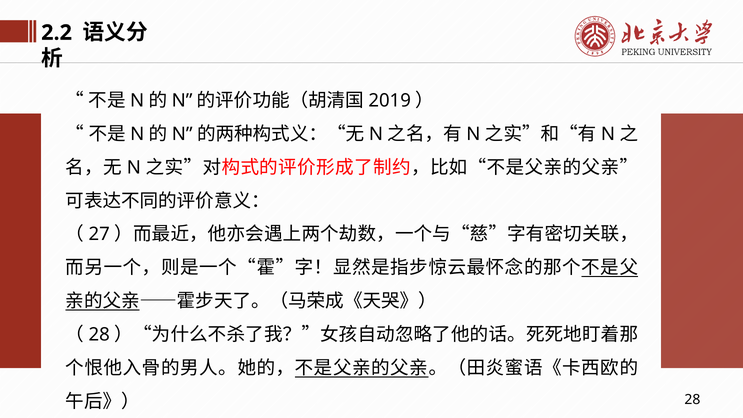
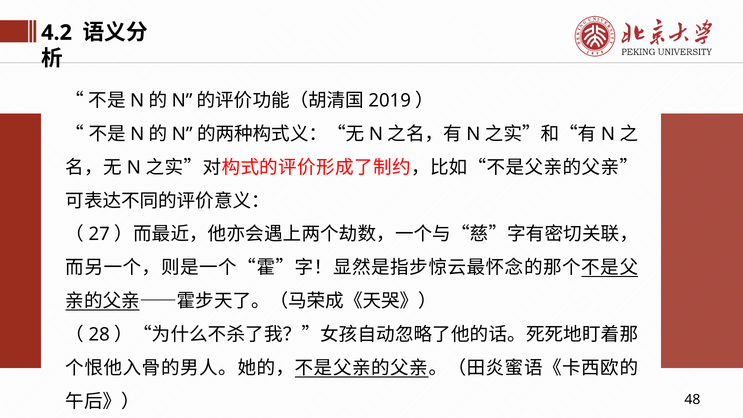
2.2: 2.2 -> 4.2 (57, 33)
28: 28 -> 48 (692, 399)
